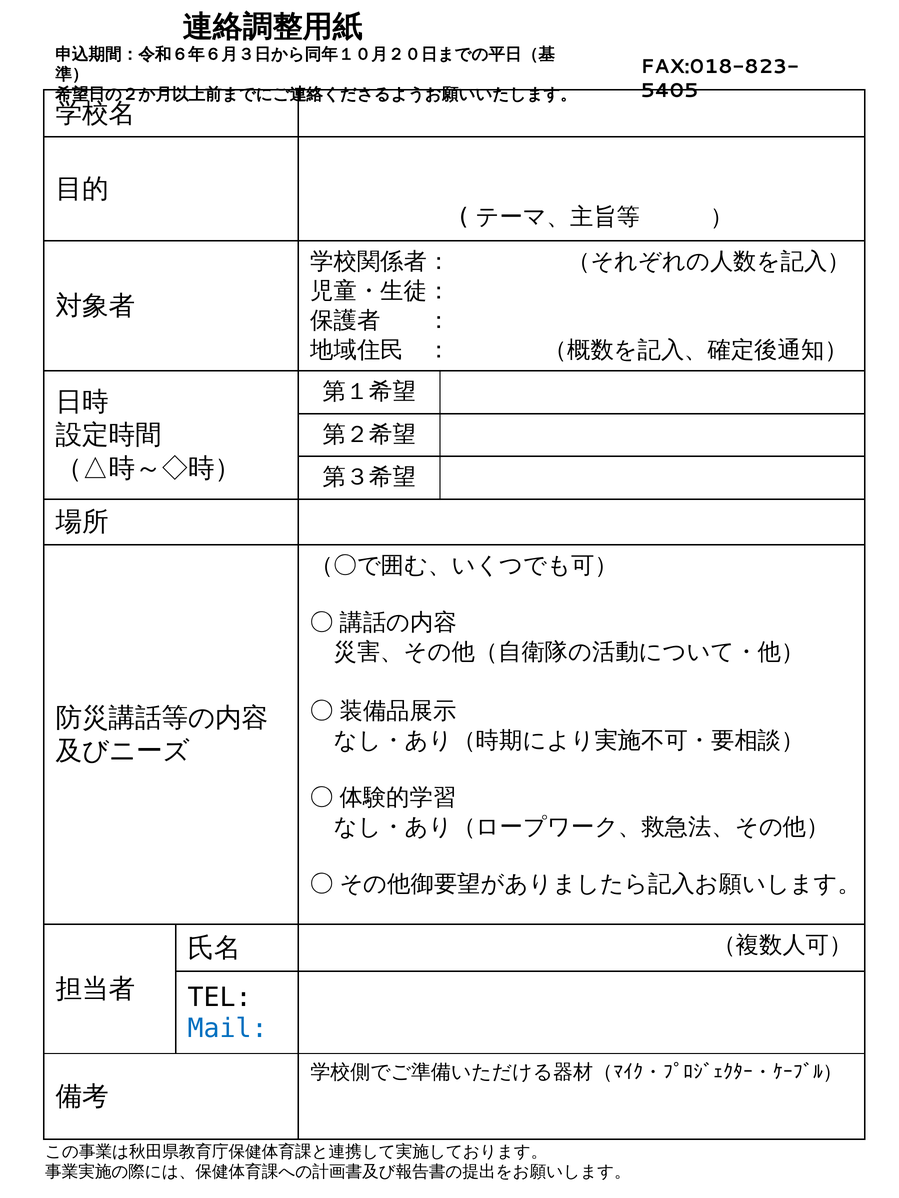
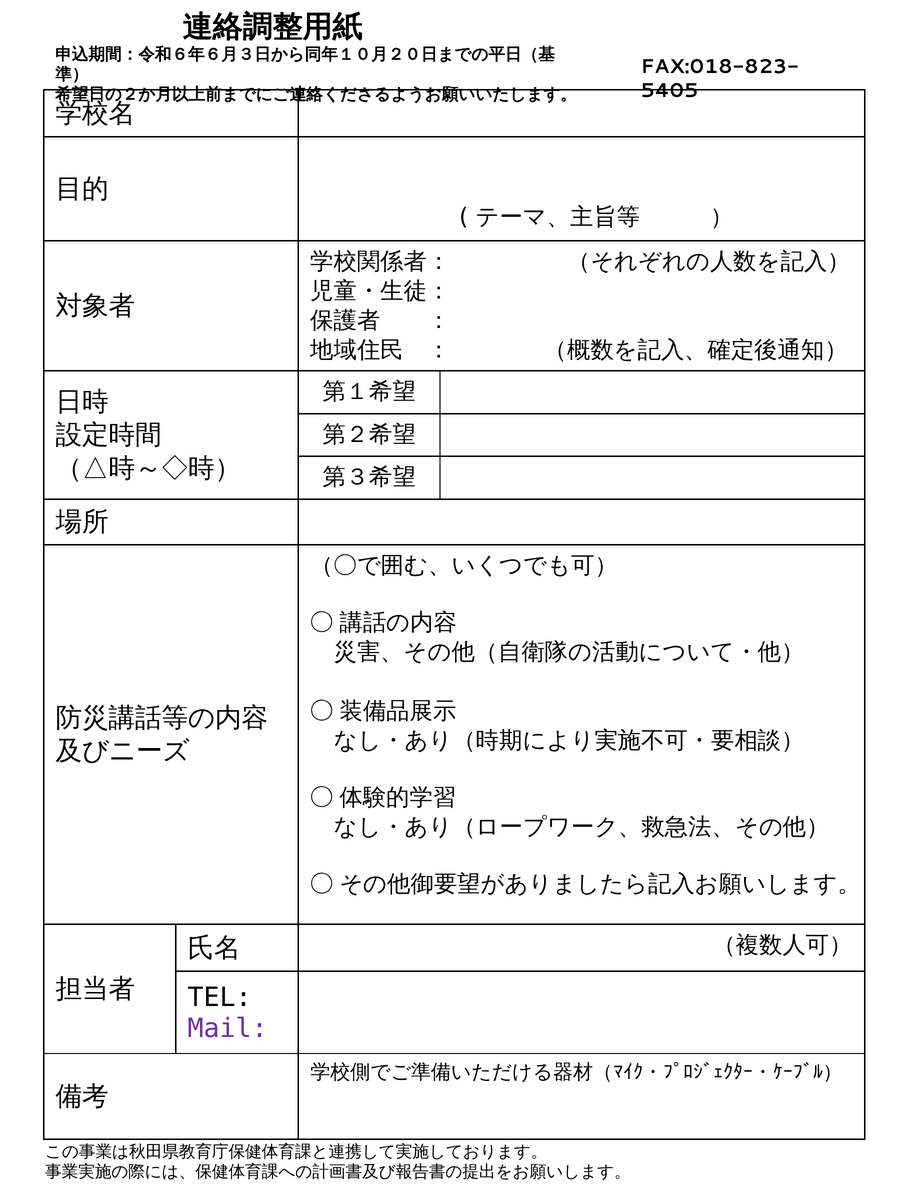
Mail colour: blue -> purple (228, 1029)
